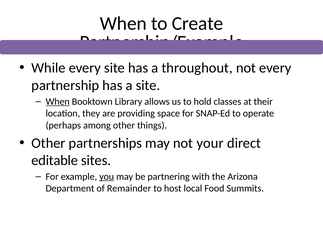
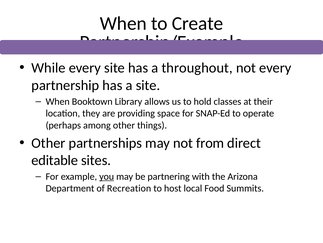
When underline: present -> none (58, 101)
your: your -> from (210, 143)
Remainder: Remainder -> Recreation (129, 188)
